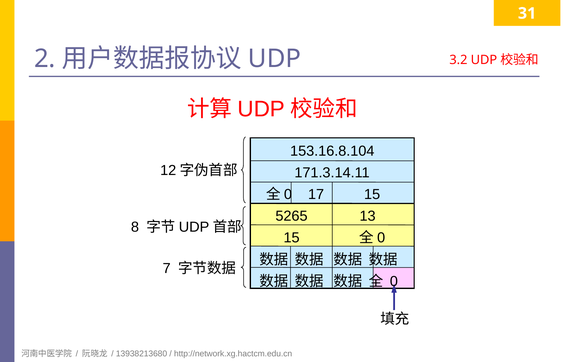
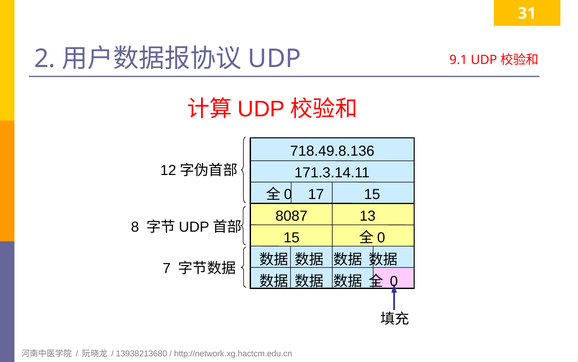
3.2: 3.2 -> 9.1 (458, 60)
153.16.8.104: 153.16.8.104 -> 718.49.8.136 (332, 151)
5265: 5265 -> 8087 (291, 216)
